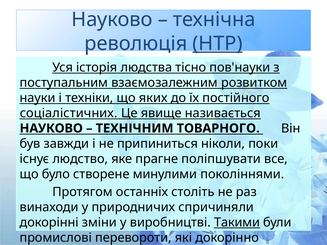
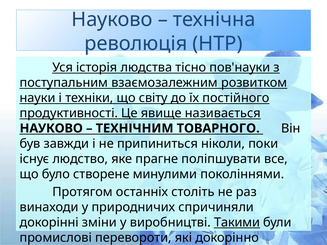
НТР underline: present -> none (217, 44)
яких: яких -> світу (153, 98)
соціалістичних: соціалістичних -> продуктивності (69, 113)
